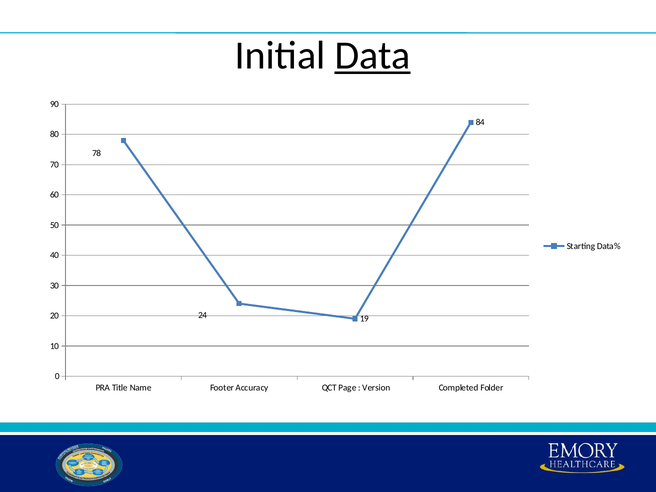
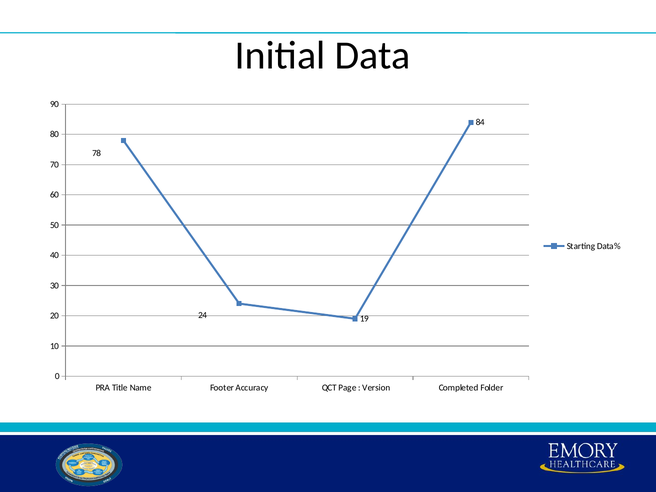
Data underline: present -> none (373, 56)
